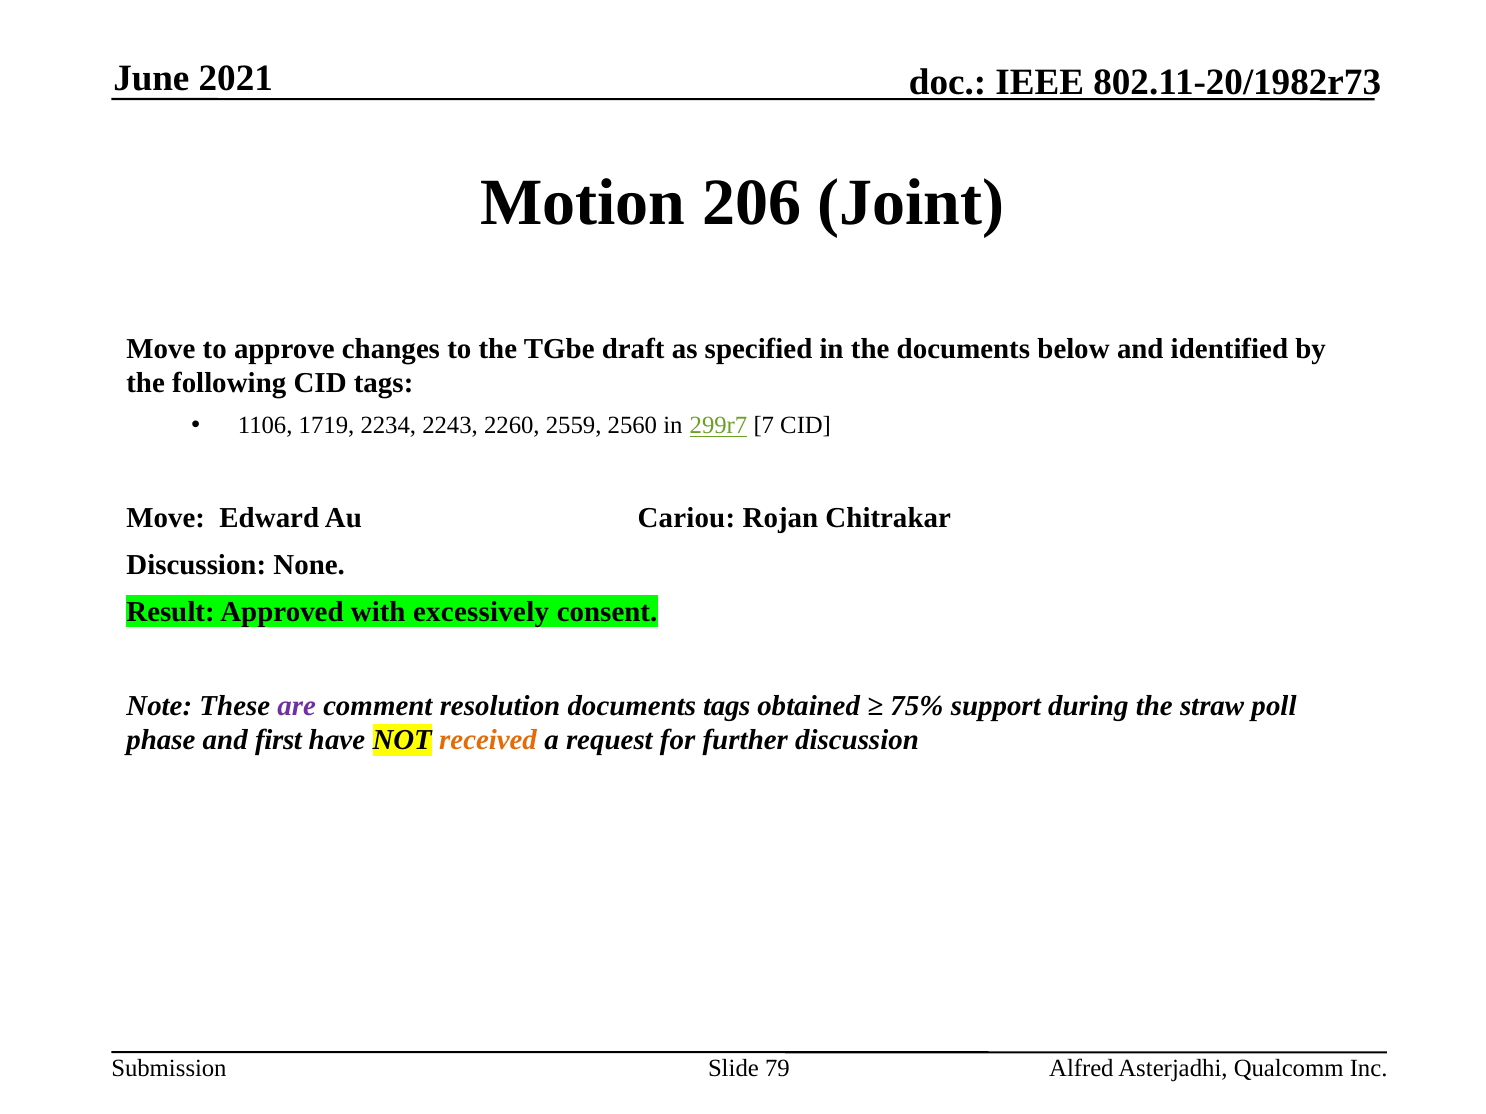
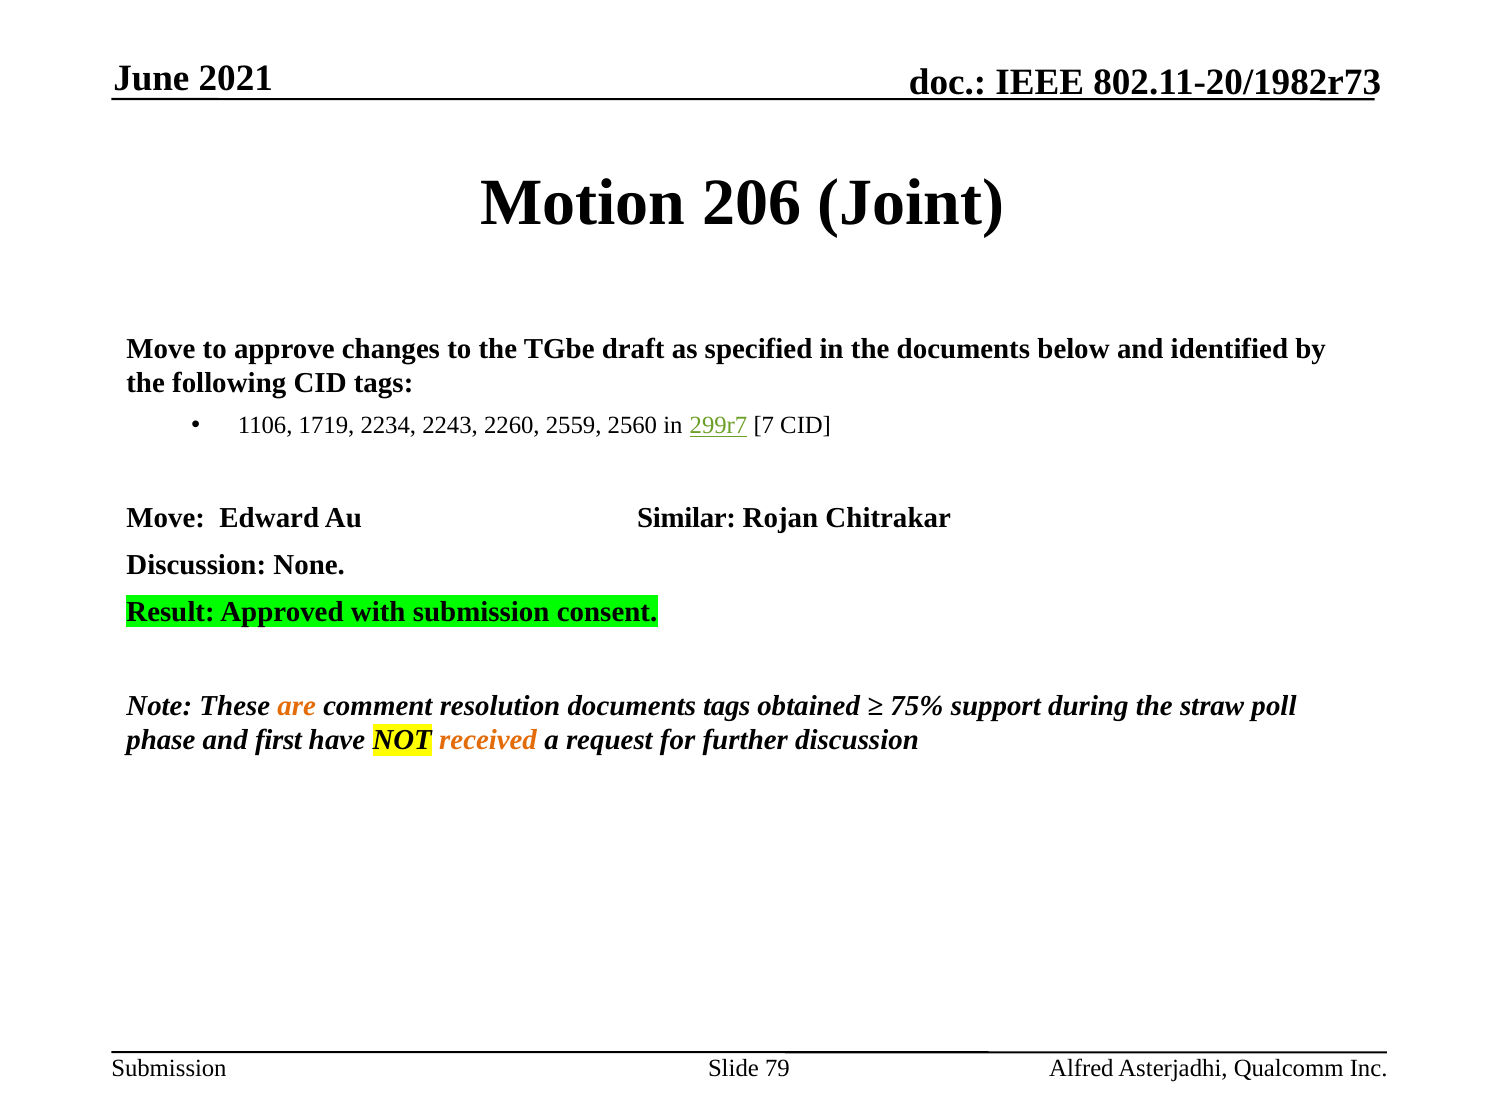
Cariou: Cariou -> Similar (687, 518)
with excessively: excessively -> submission (481, 612)
are colour: purple -> orange (297, 706)
